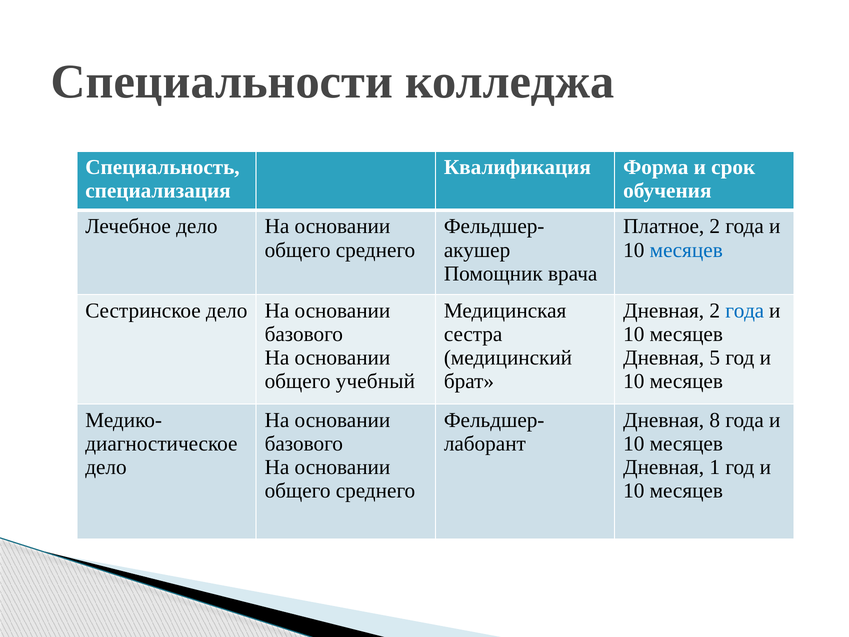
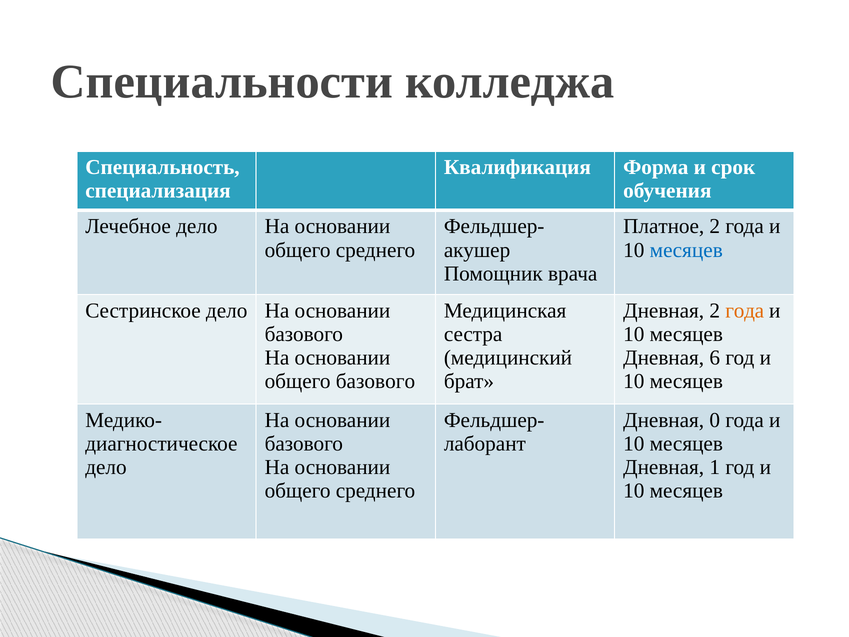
года colour: blue -> orange (745, 311)
5: 5 -> 6 (715, 358)
общего учебный: учебный -> базового (375, 381)
8: 8 -> 0 (715, 420)
